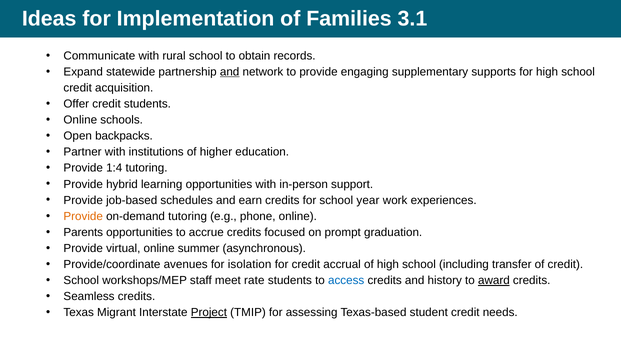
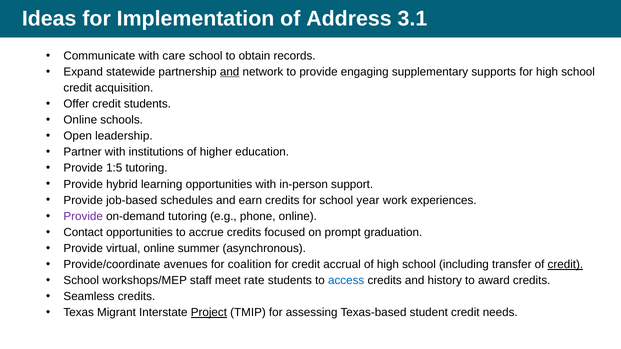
Families: Families -> Address (349, 19)
rural: rural -> care (174, 56)
backpacks: backpacks -> leadership (124, 136)
1:4: 1:4 -> 1:5 (114, 168)
Provide colour: orange -> purple (83, 216)
Parents: Parents -> Contact (83, 233)
isolation: isolation -> coalition (250, 265)
credit underline: none -> present (565, 265)
award underline: present -> none (494, 281)
